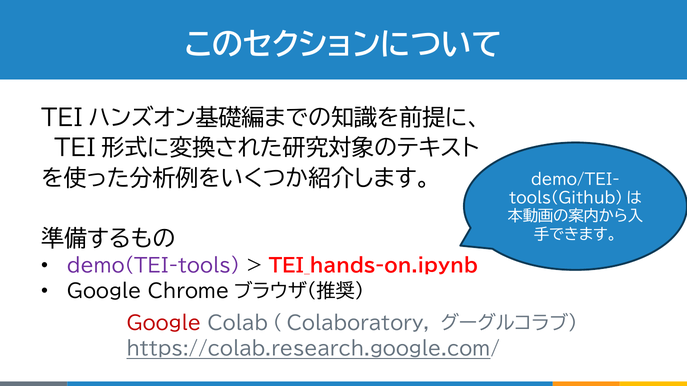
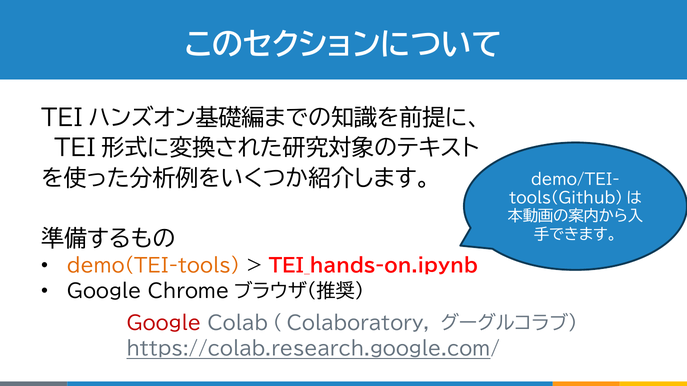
demo(TEI-tools colour: purple -> orange (153, 266)
